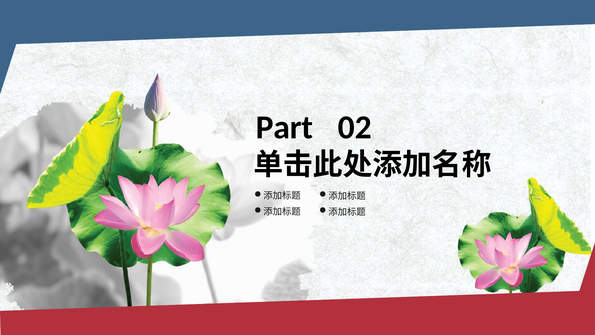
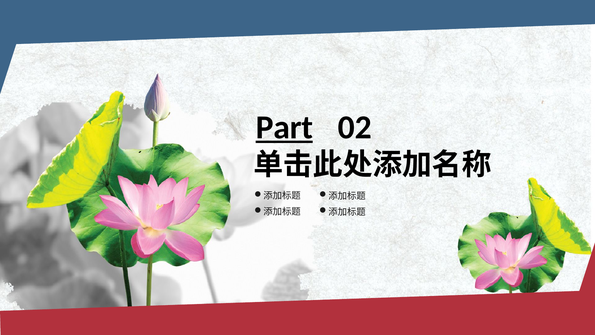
Part underline: none -> present (284, 127)
